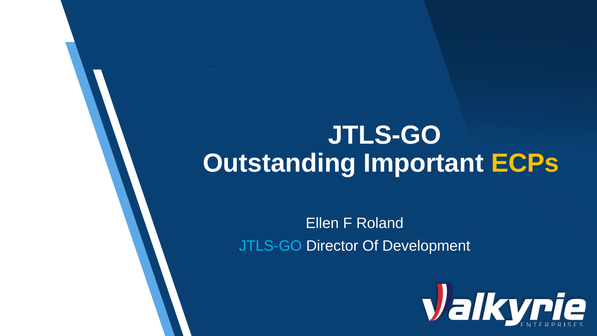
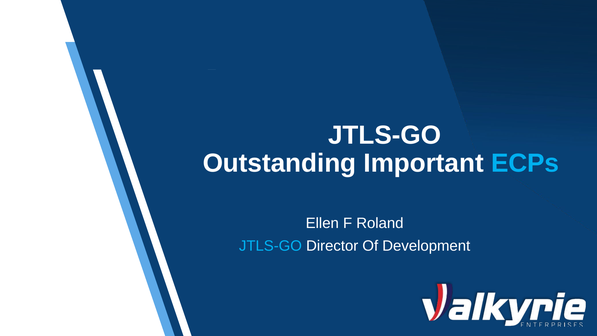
ECPs colour: yellow -> light blue (525, 163)
